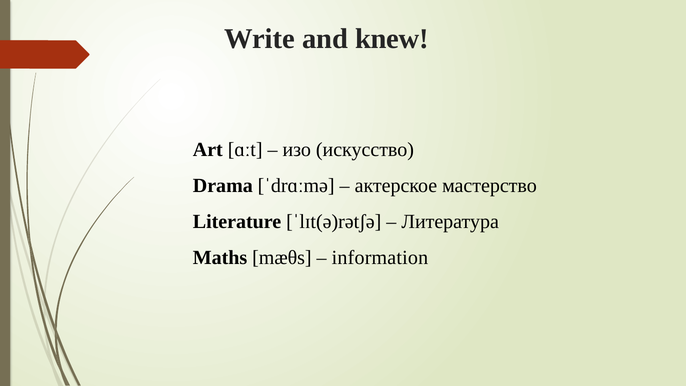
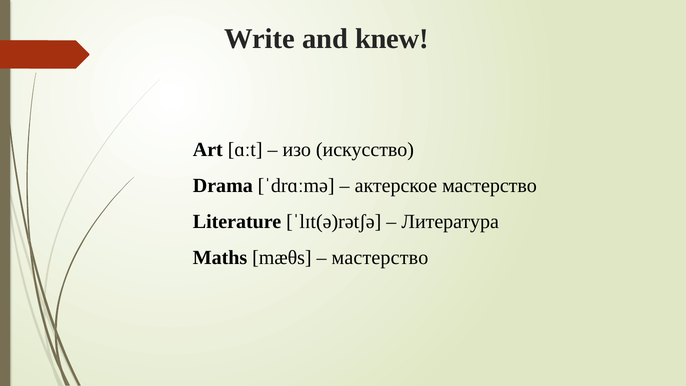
information: information -> мастерство (380, 258)
